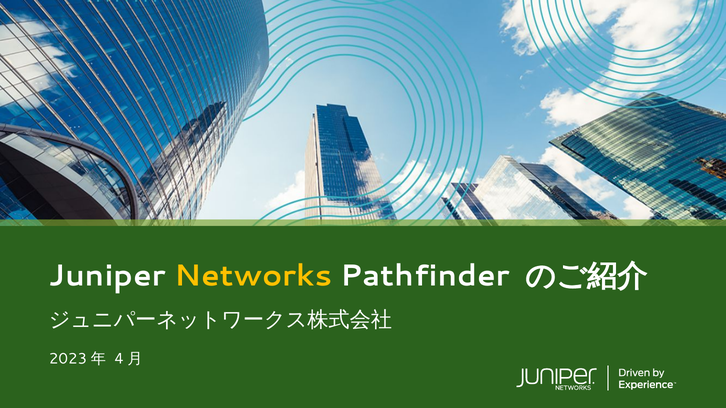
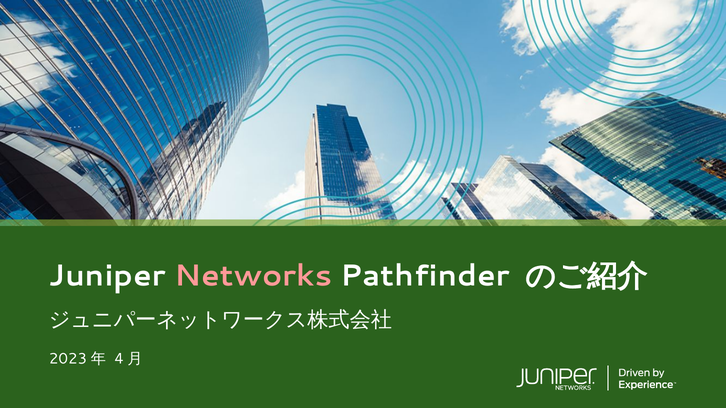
Networks colour: yellow -> pink (253, 276)
